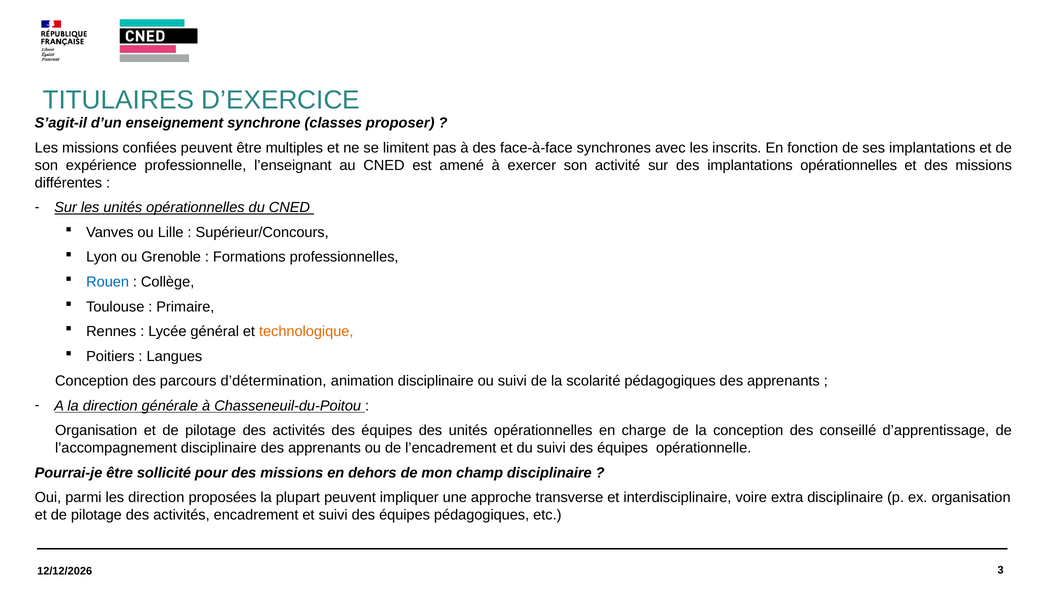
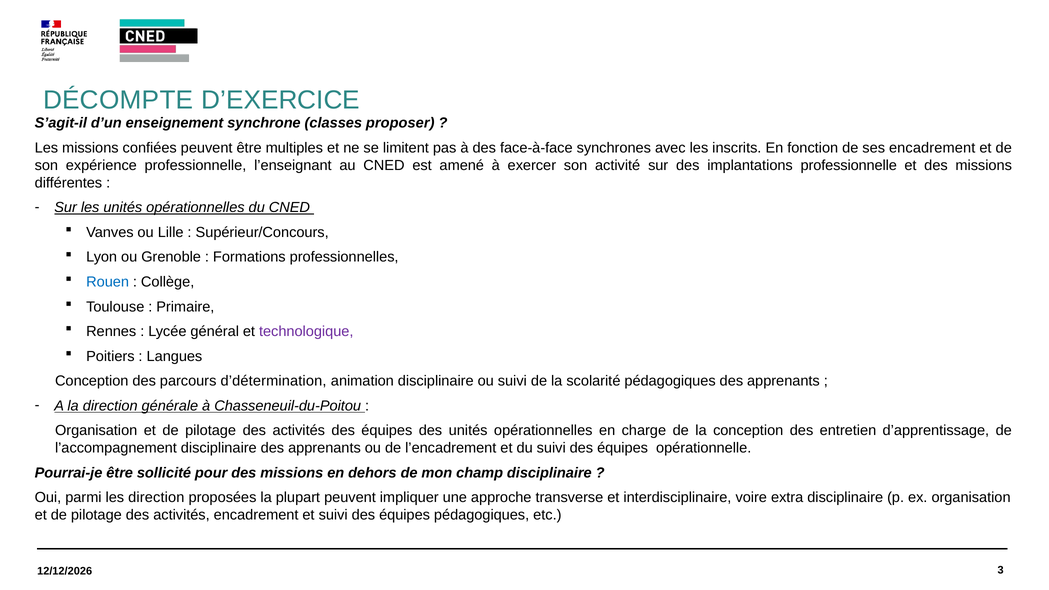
TITULAIRES: TITULAIRES -> DÉCOMPTE (118, 100)
ses implantations: implantations -> encadrement (932, 148)
implantations opérationnelles: opérationnelles -> professionnelle (849, 165)
technologique colour: orange -> purple (306, 332)
conseillé: conseillé -> entretien (848, 431)
